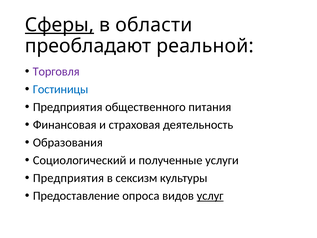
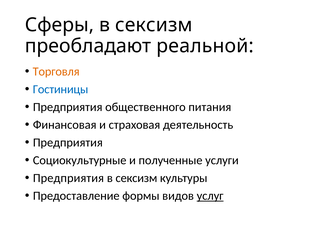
Сферы underline: present -> none (59, 25)
области: области -> сексизм (154, 25)
Торговля colour: purple -> orange (56, 71)
Образования: Образования -> Предприятия (68, 142)
Социологический: Социологический -> Социокультурные (80, 160)
опроса: опроса -> формы (141, 196)
